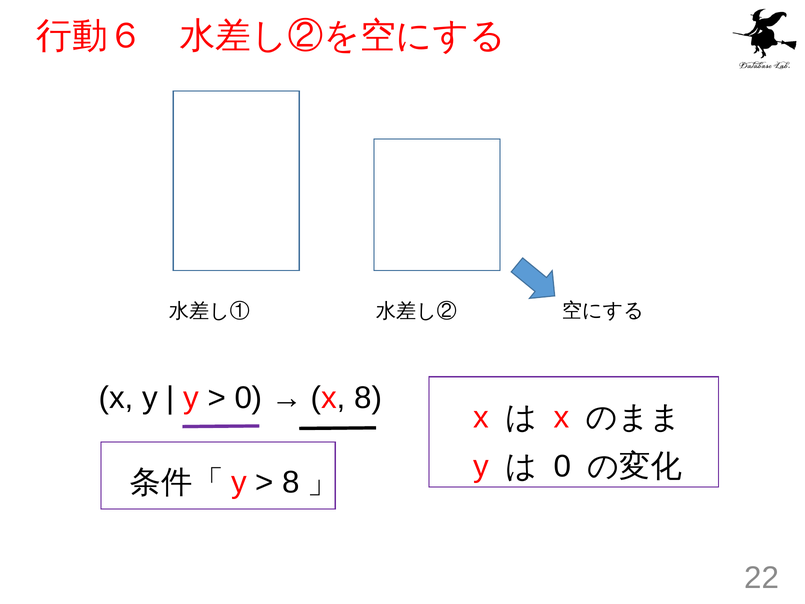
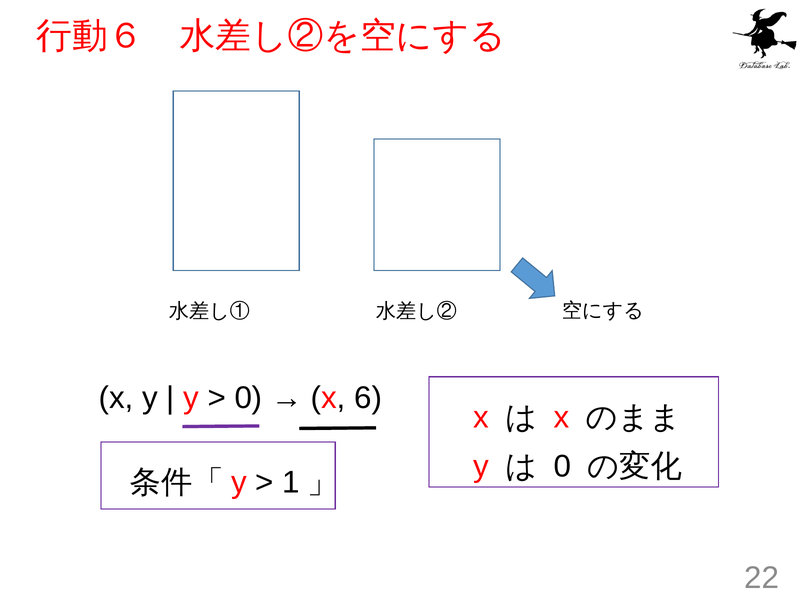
x 8: 8 -> 6 (368, 398)
8: 8 -> 1 (291, 482)
